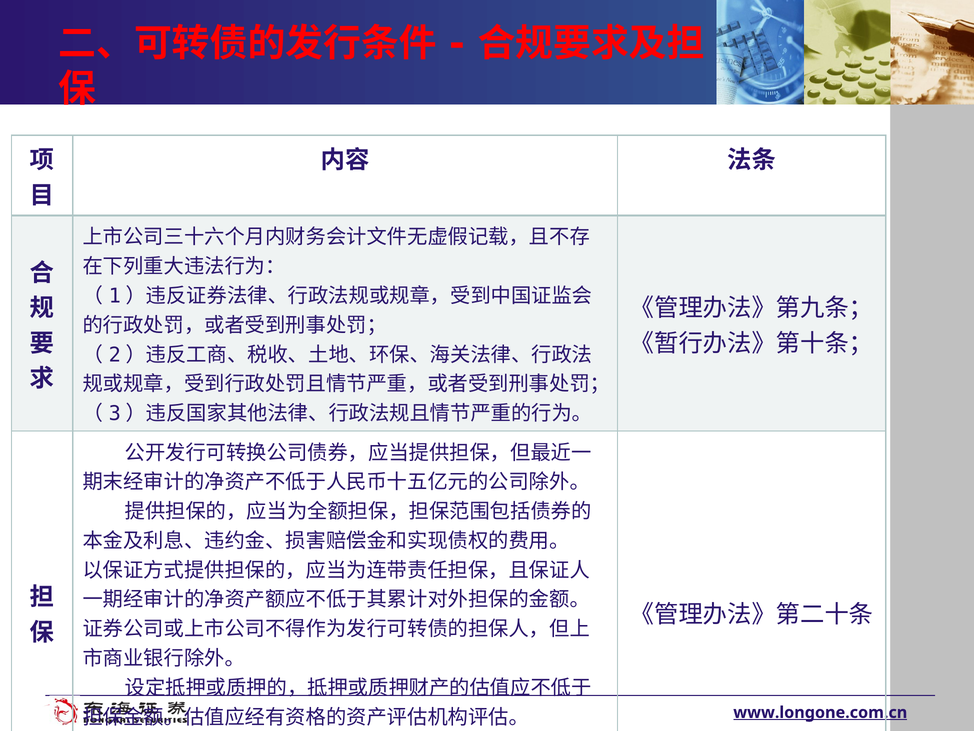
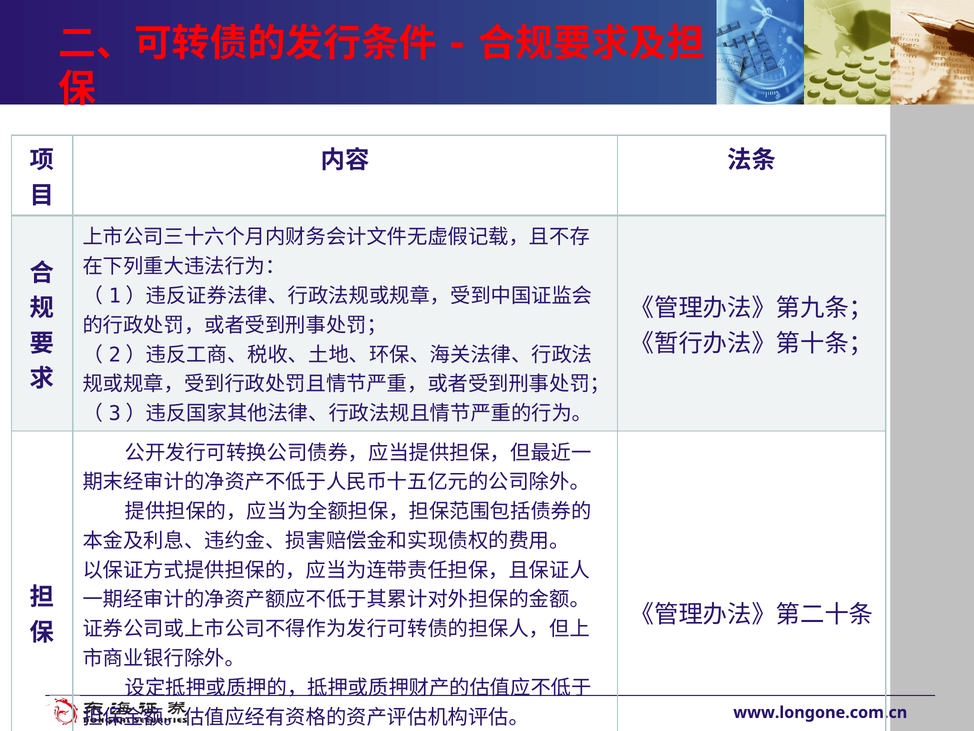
www.longone.com.cn underline: present -> none (820, 712)
